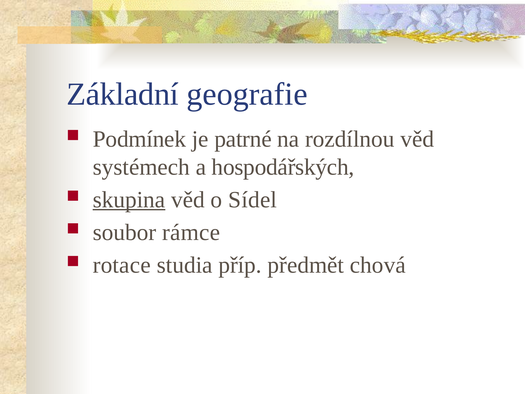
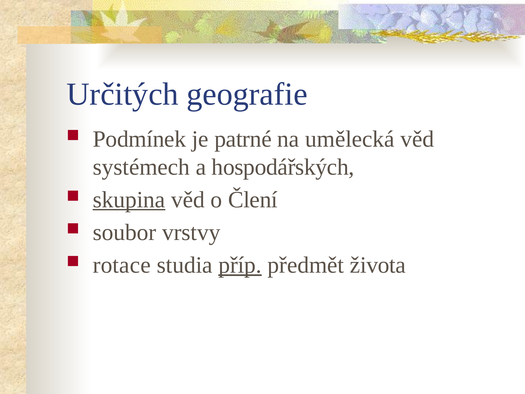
Základní: Základní -> Určitých (123, 94)
rozdílnou: rozdílnou -> umělecká (350, 139)
Sídel: Sídel -> Člení (253, 200)
rámce: rámce -> vrstvy (191, 232)
příp underline: none -> present (240, 265)
chová: chová -> života (378, 265)
